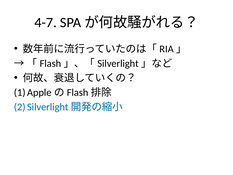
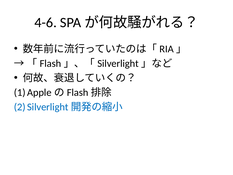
4-7: 4-7 -> 4-6 (46, 23)
